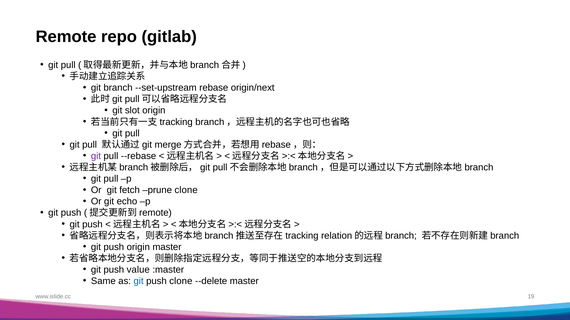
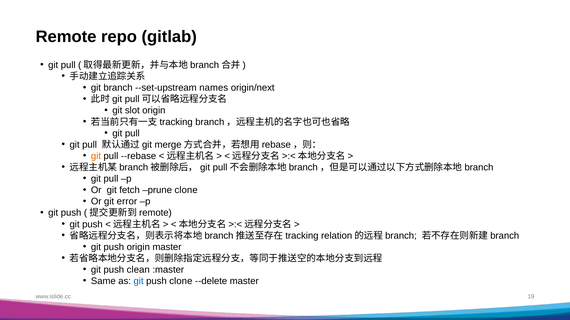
rebase: rebase -> names (214, 88)
git colour: purple -> orange (96, 156)
echo: echo -> error (127, 202)
value: value -> clean (138, 270)
